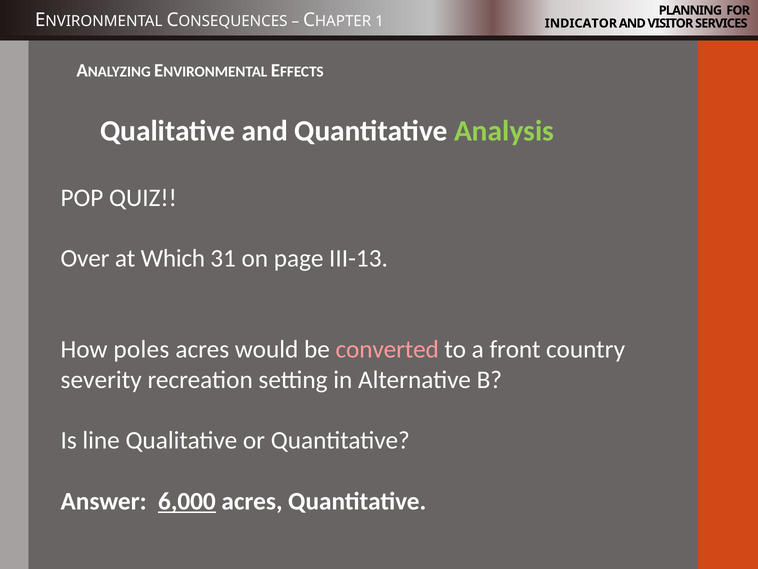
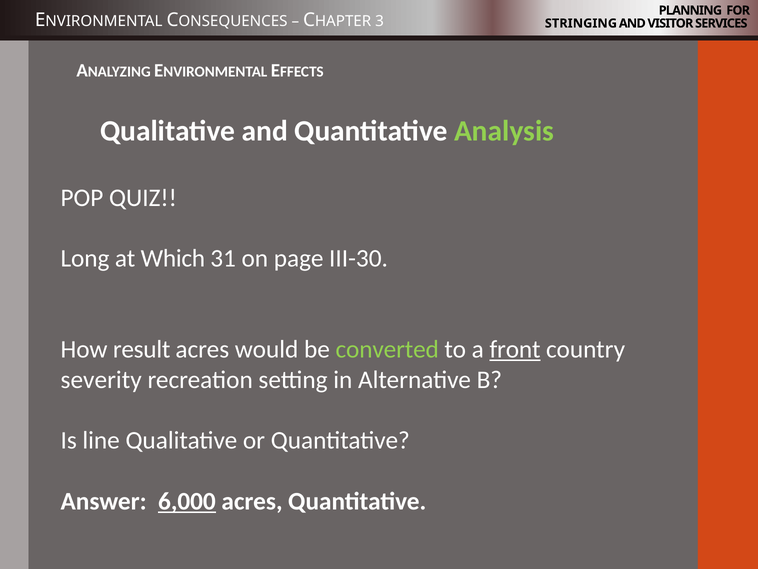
1: 1 -> 3 (380, 21)
INDICATOR: INDICATOR -> STRINGING (581, 23)
Over: Over -> Long (85, 258)
III-13: III-13 -> III-30 (359, 258)
poles: poles -> result (142, 349)
converted colour: pink -> light green (387, 349)
front underline: none -> present (515, 349)
